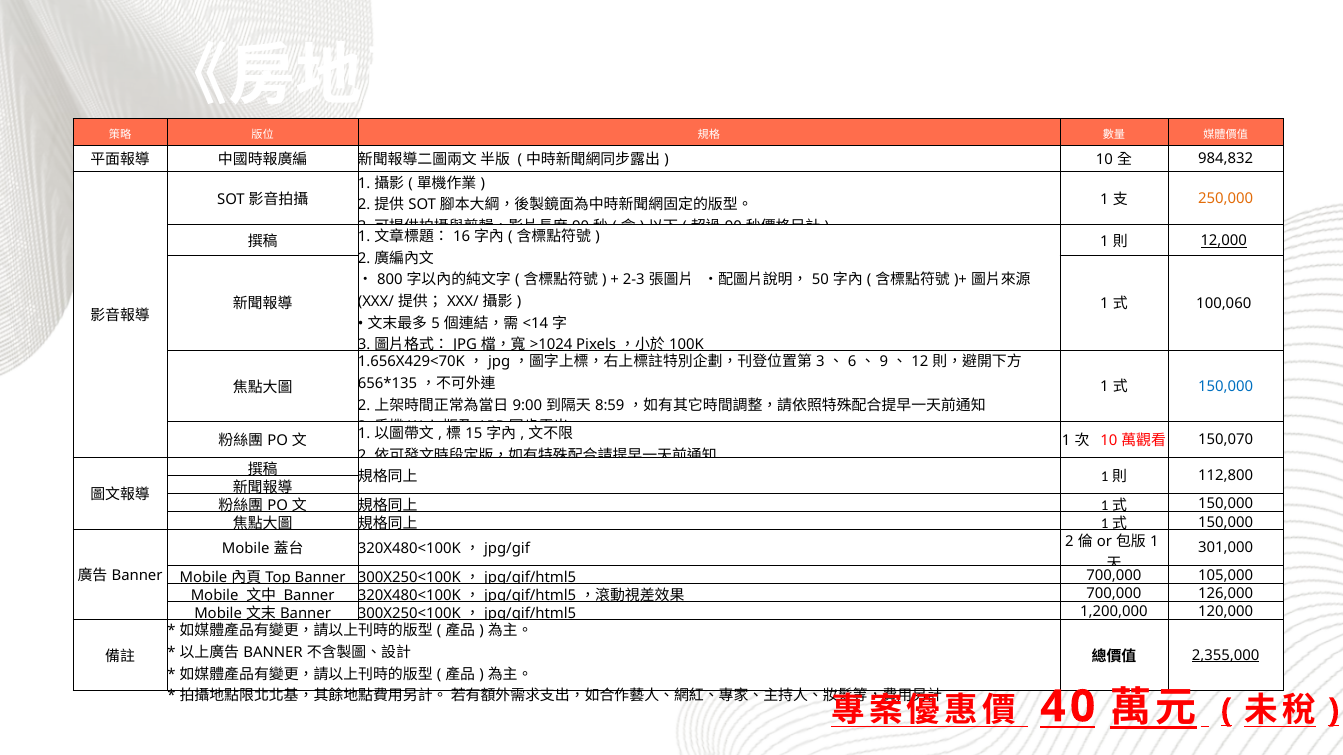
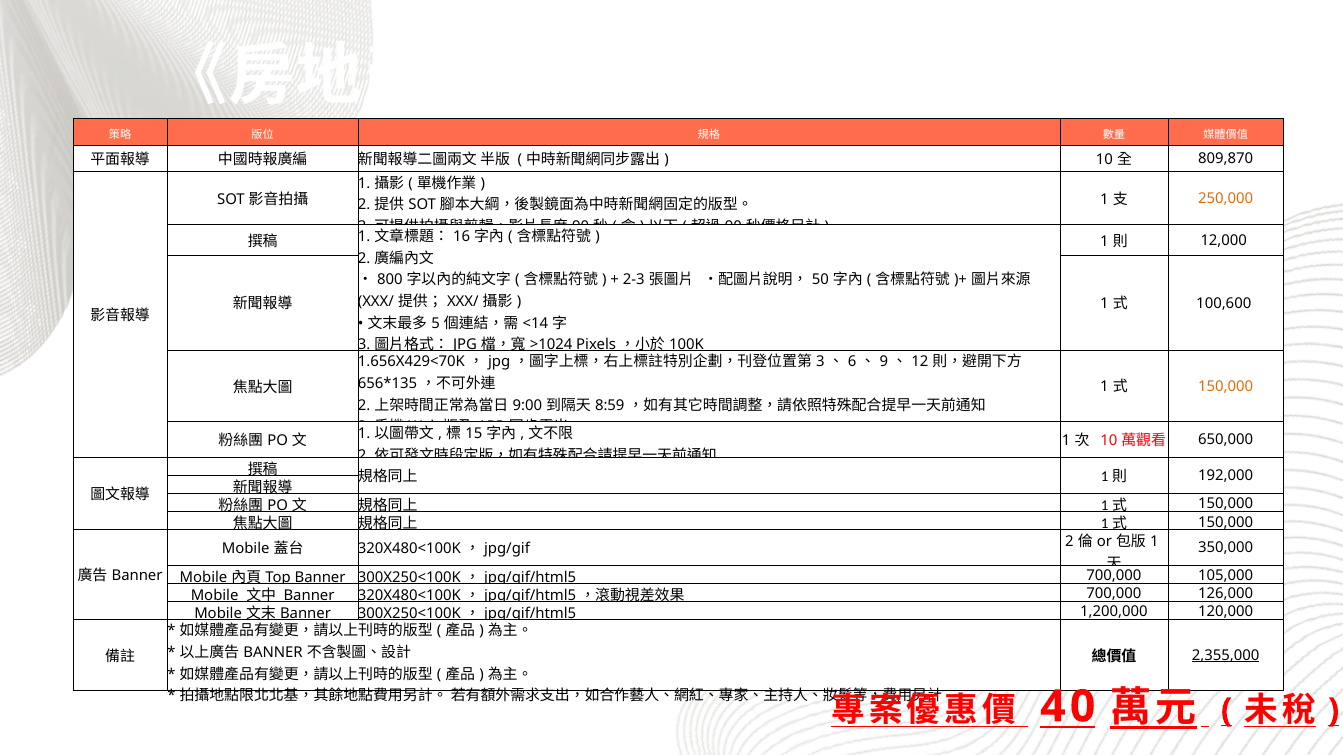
984,832: 984,832 -> 809,870 (1226, 159)
12,000 underline: present -> none (1224, 241)
100,060: 100,060 -> 100,600 (1224, 304)
150,000 colour: blue -> orange (1226, 387)
150,070: 150,070 -> 650,000 (1226, 440)
112,800: 112,800 -> 192,000 (1226, 476)
301,000: 301,000 -> 350,000 (1226, 548)
